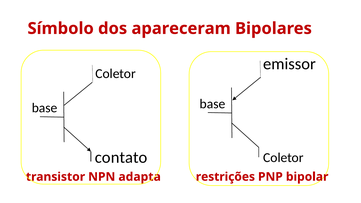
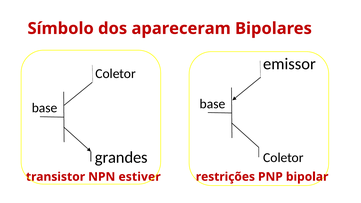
contato: contato -> grandes (121, 158)
adapta: adapta -> estiver (140, 177)
